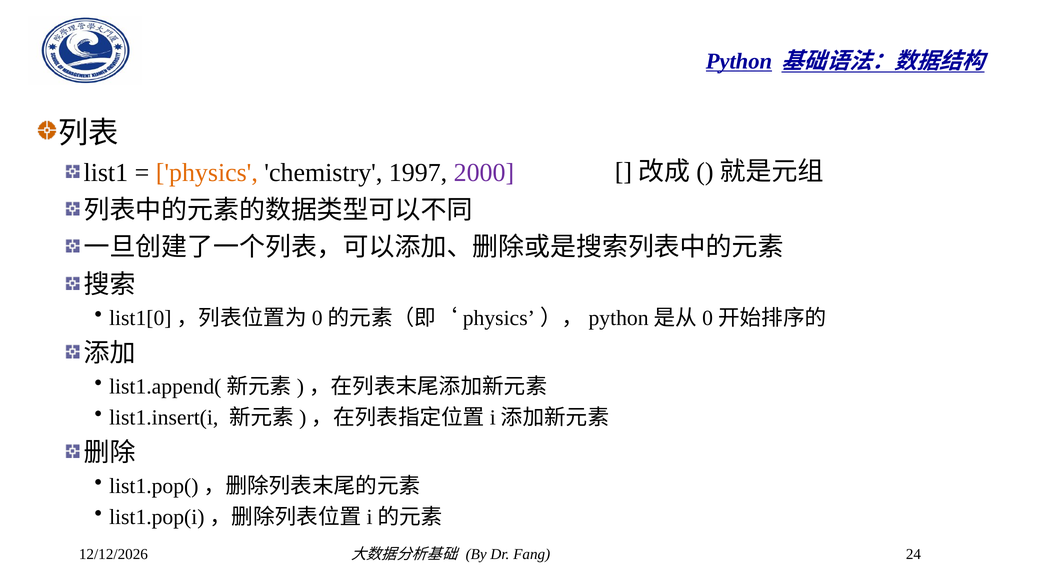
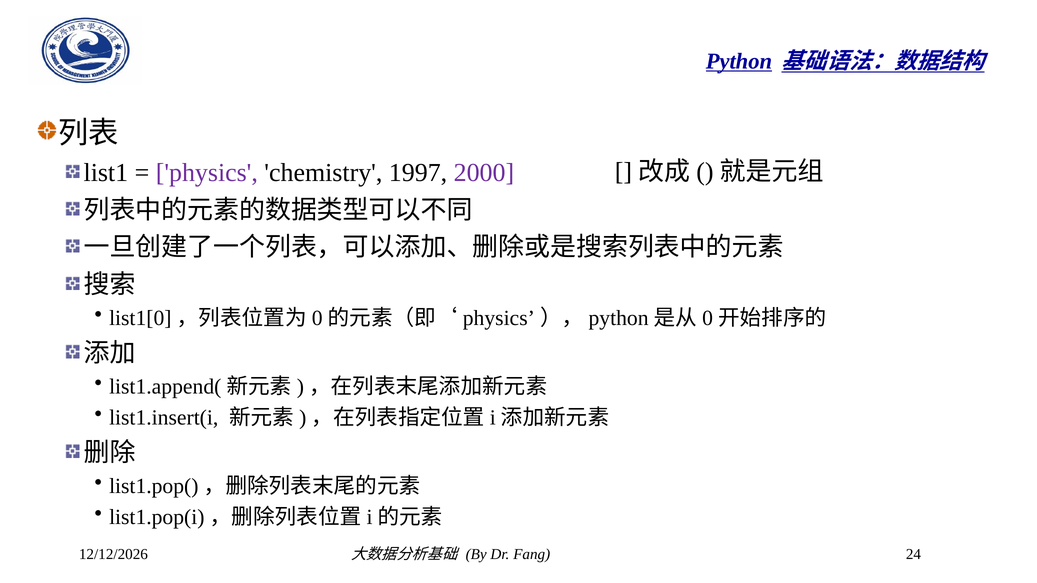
physics colour: orange -> purple (207, 173)
